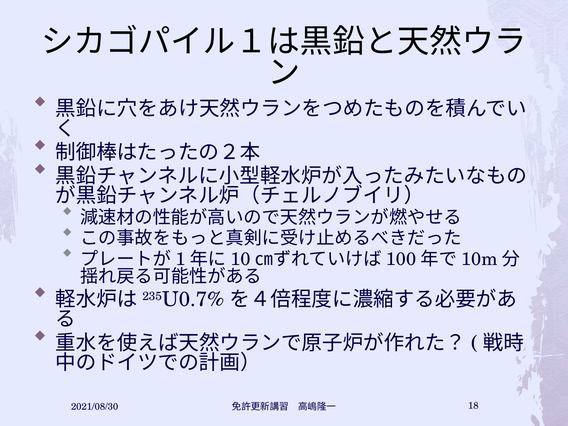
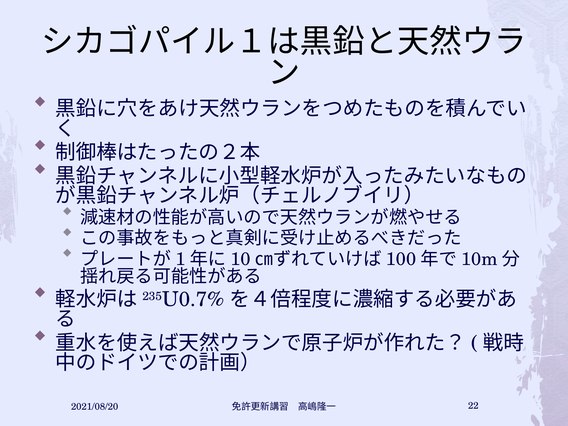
2021/08/30: 2021/08/30 -> 2021/08/20 (95, 407)
18: 18 -> 22 (473, 406)
